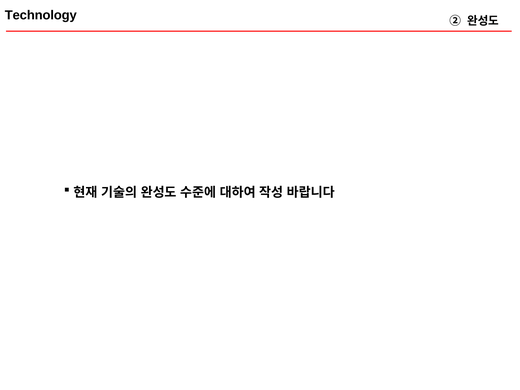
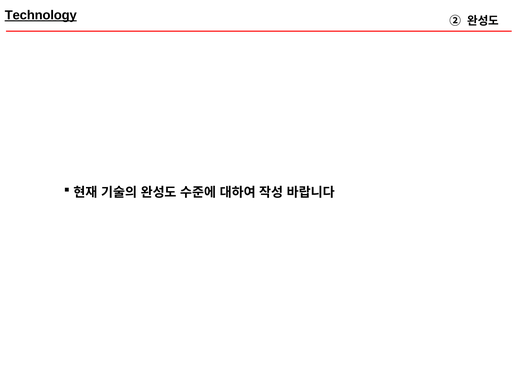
Technology underline: none -> present (41, 15)
